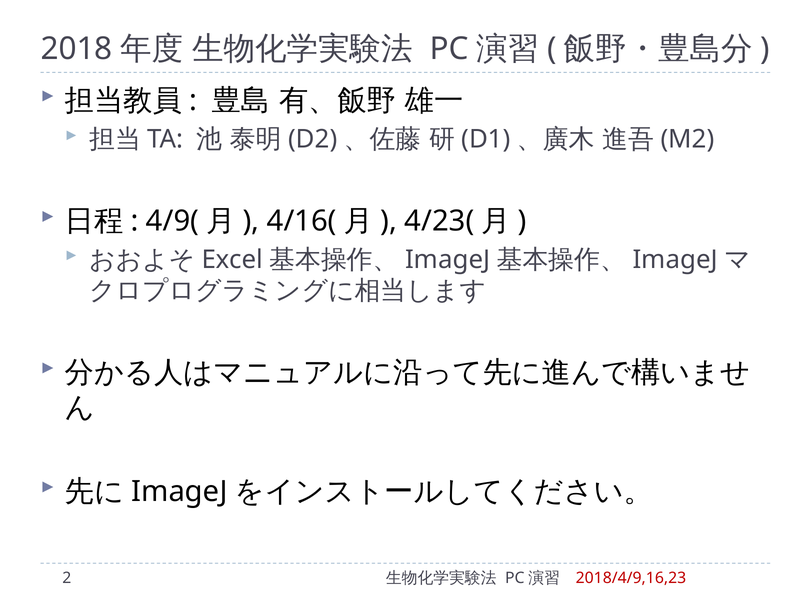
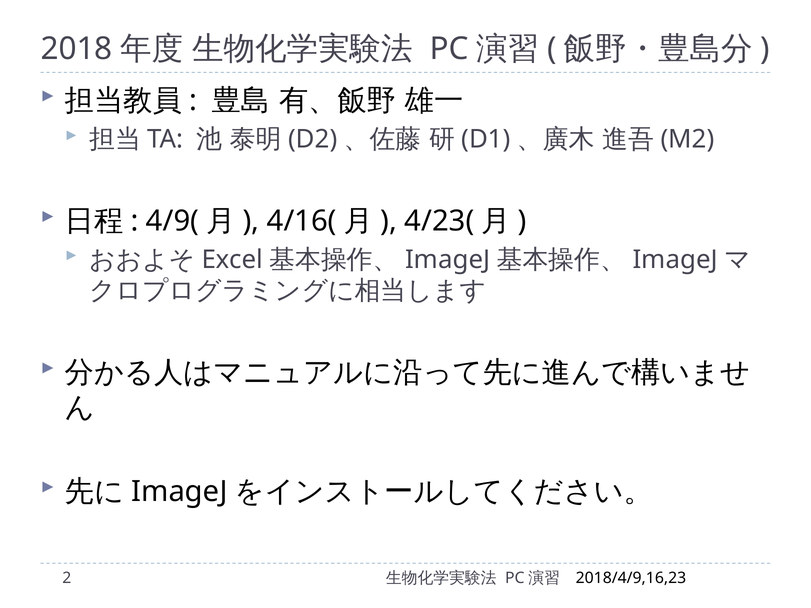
2018/4/9,16,23 colour: red -> black (631, 578)
